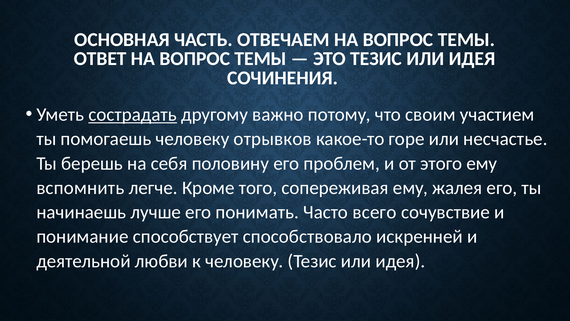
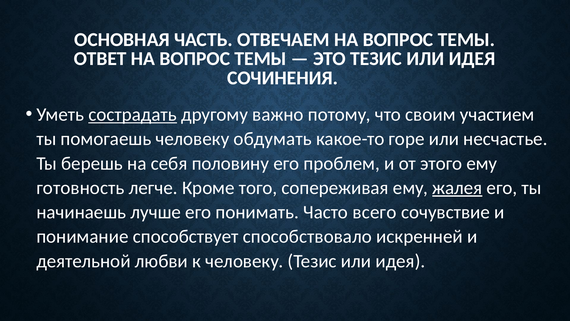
отрывков: отрывков -> обдумать (273, 139)
вспомнить: вспомнить -> готовность (80, 188)
жалея underline: none -> present (457, 188)
